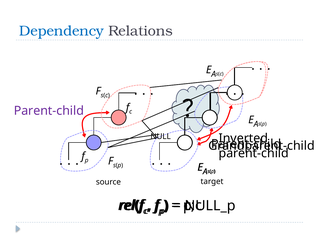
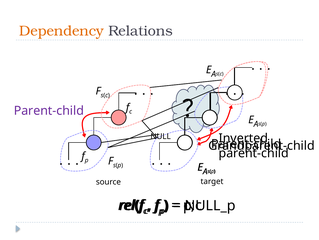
Dependency colour: blue -> orange (61, 31)
